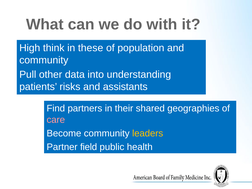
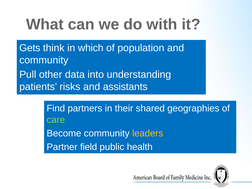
High: High -> Gets (30, 48)
these: these -> which (91, 48)
care colour: pink -> light green (56, 120)
